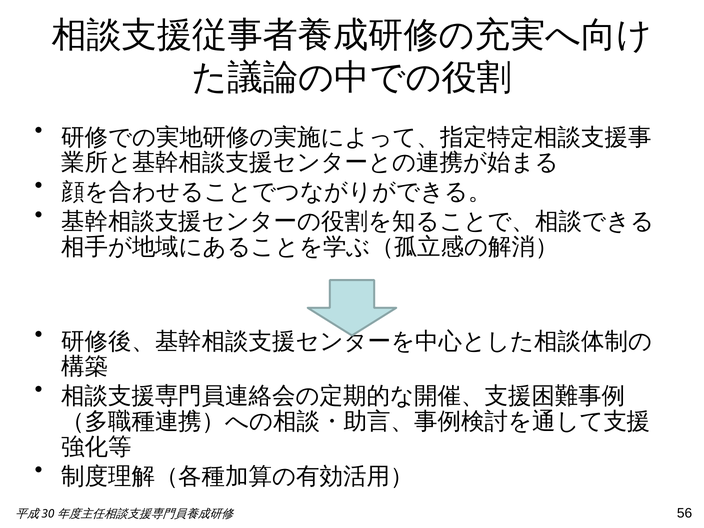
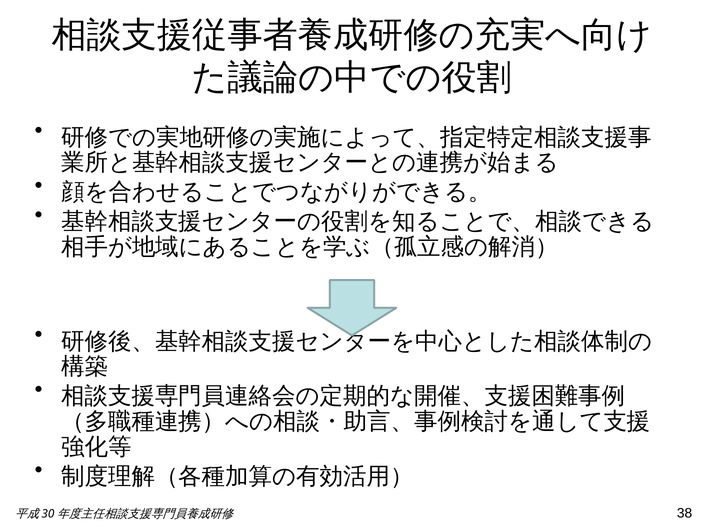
56: 56 -> 38 (685, 513)
